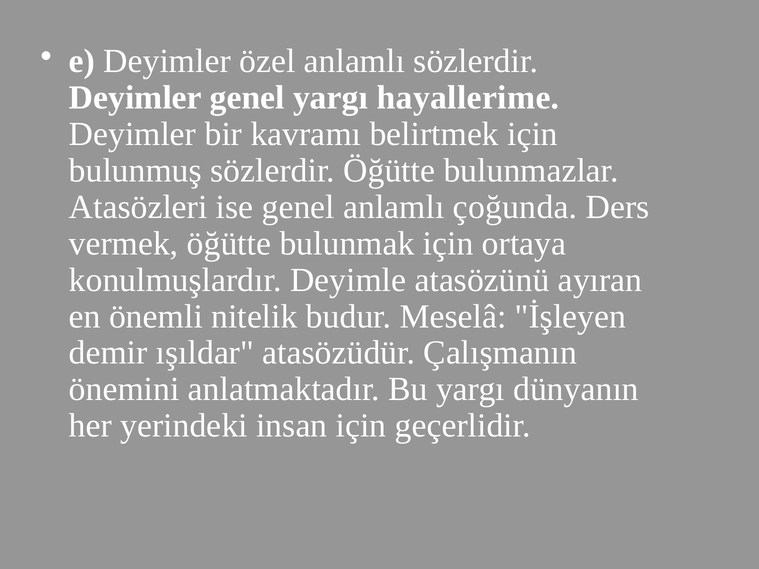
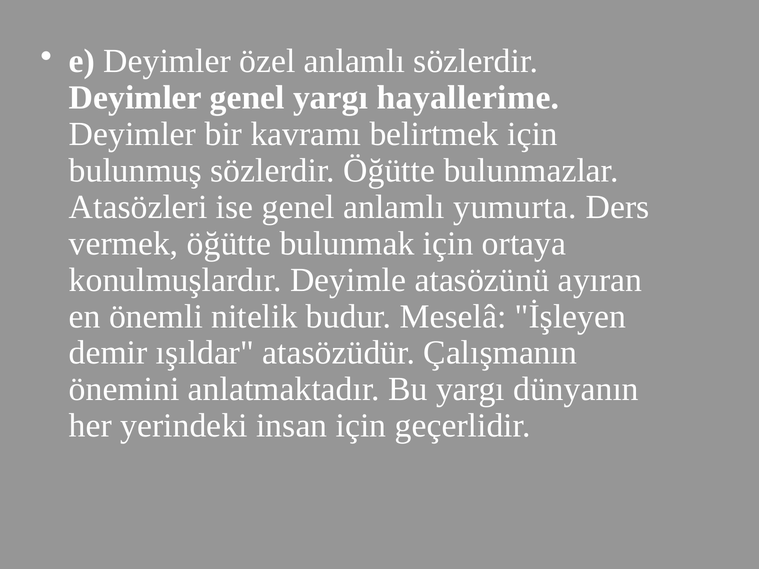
çoğunda: çoğunda -> yumurta (515, 207)
